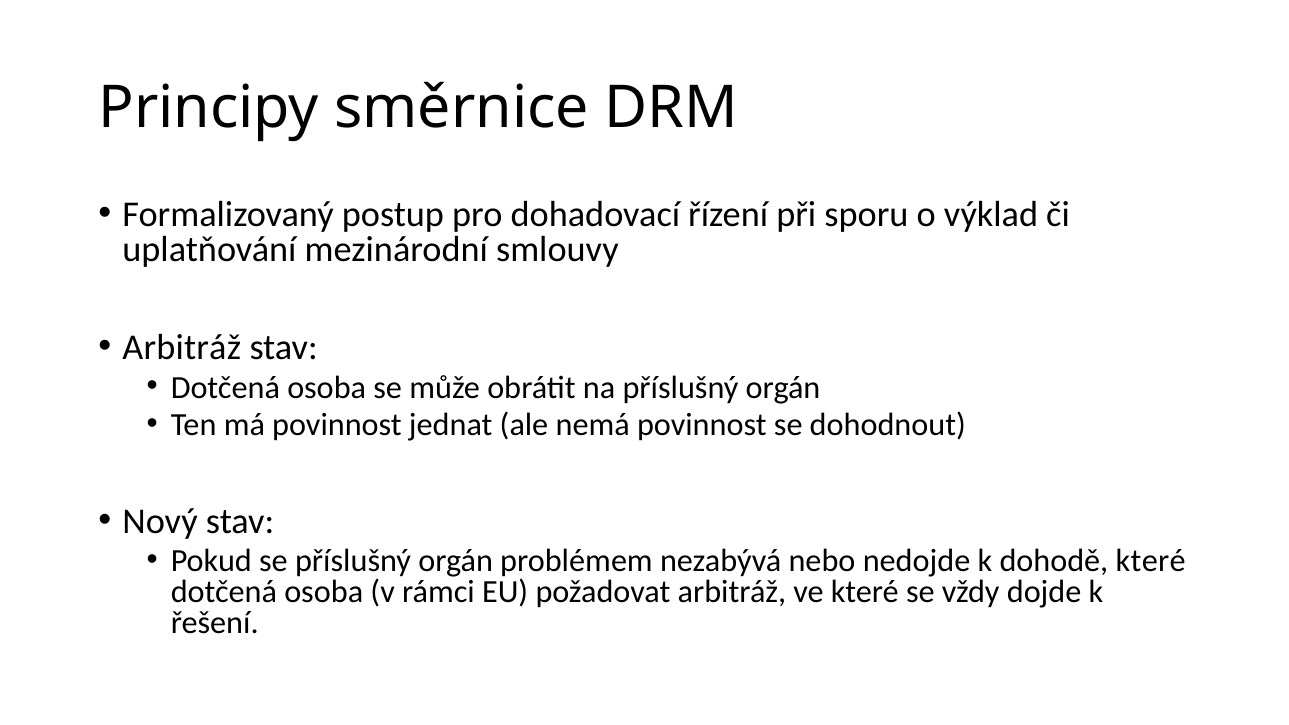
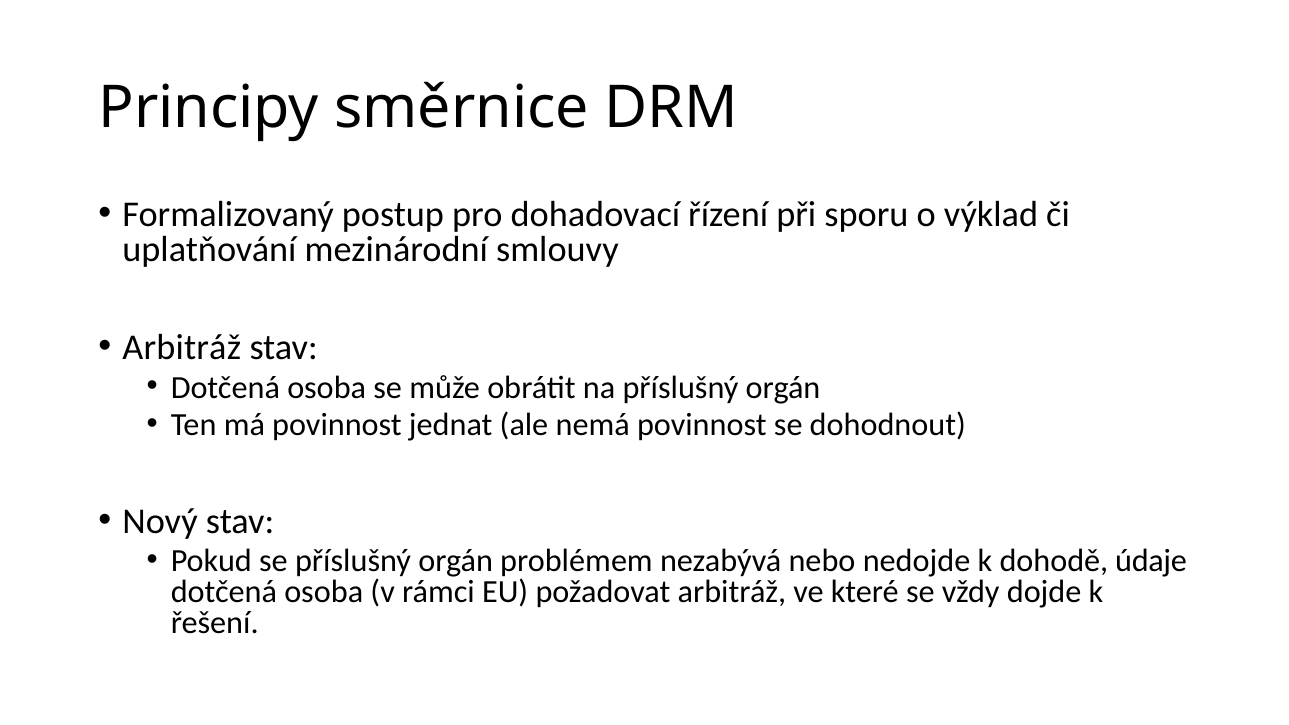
dohodě které: které -> údaje (1151, 561)
